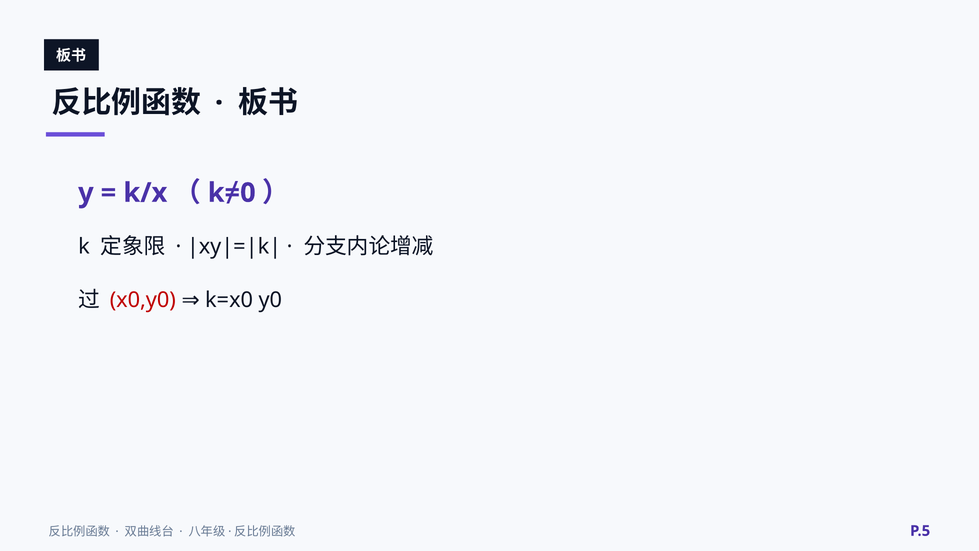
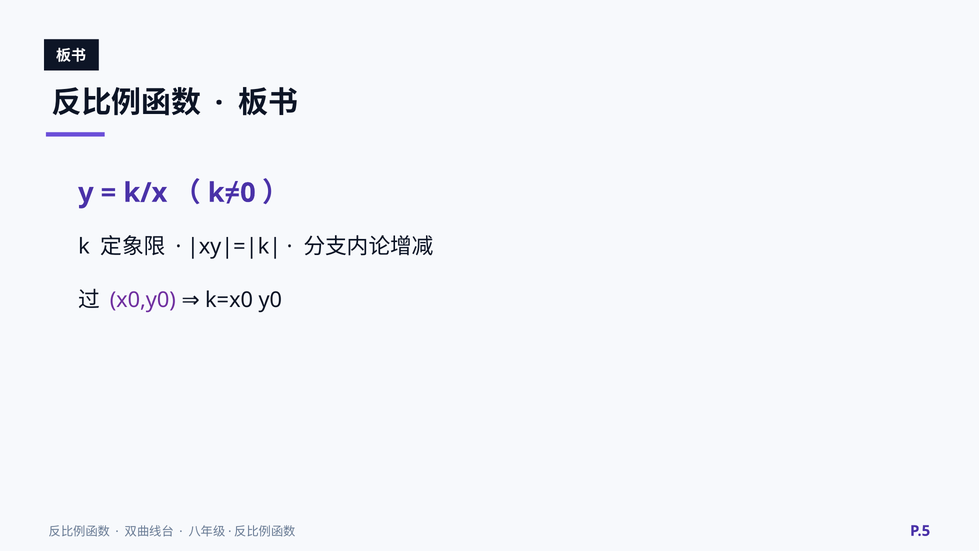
x0,y0 colour: red -> purple (143, 300)
